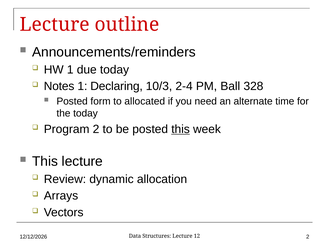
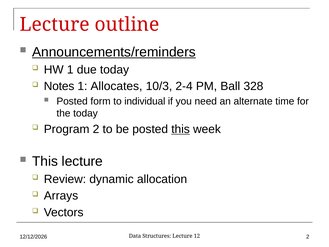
Announcements/reminders underline: none -> present (114, 52)
Declaring: Declaring -> Allocates (116, 86)
allocated: allocated -> individual (145, 101)
